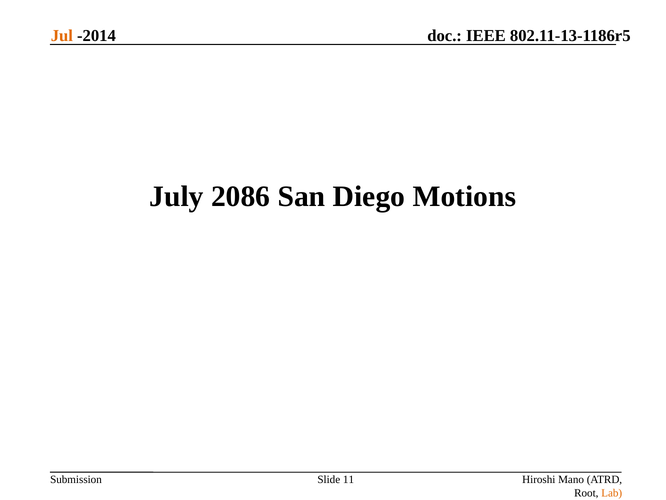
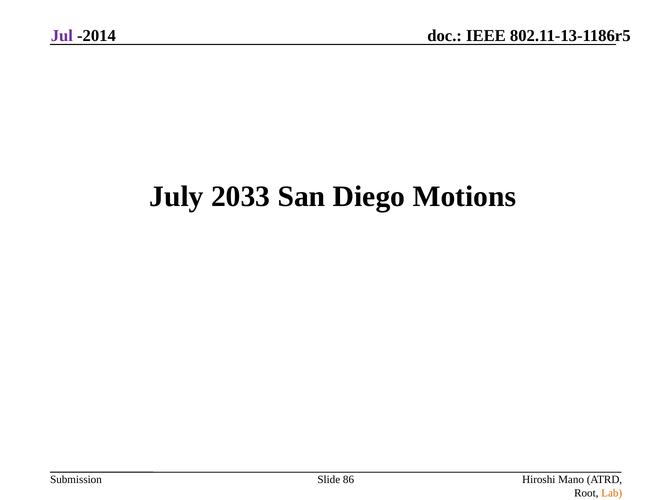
Jul colour: orange -> purple (62, 36)
2086: 2086 -> 2033 (241, 196)
11: 11 -> 86 (349, 479)
